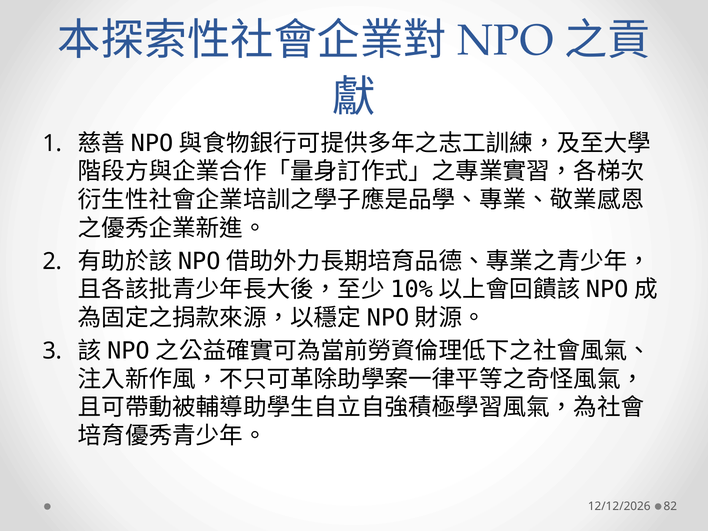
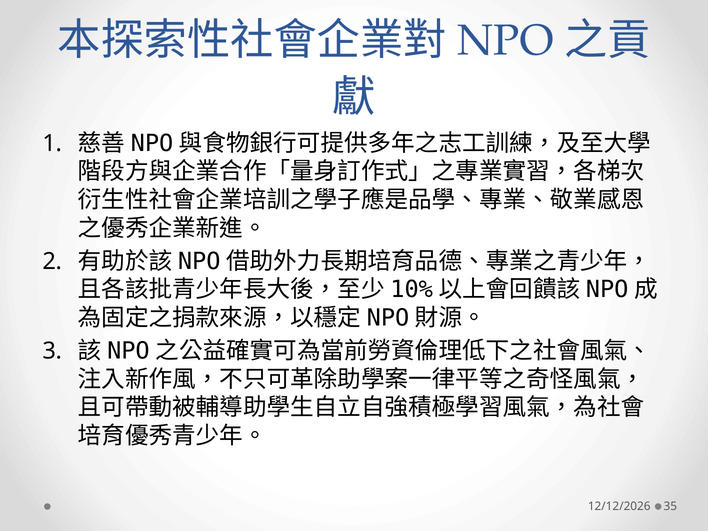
82: 82 -> 35 (670, 506)
